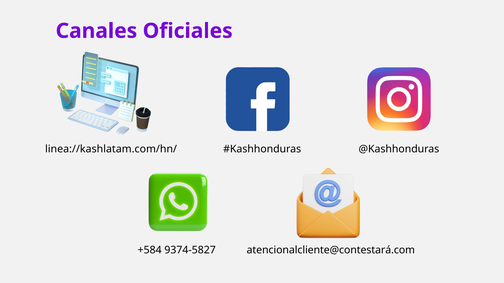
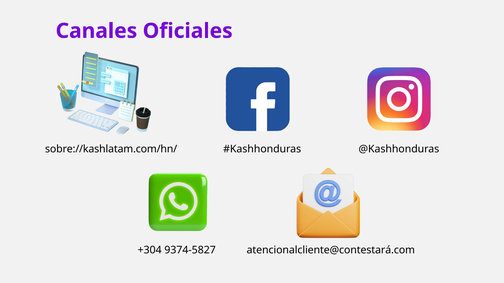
linea://kashlatam.com/hn/: linea://kashlatam.com/hn/ -> sobre://kashlatam.com/hn/ (111, 149)
+584: +584 -> +304 (150, 250)
